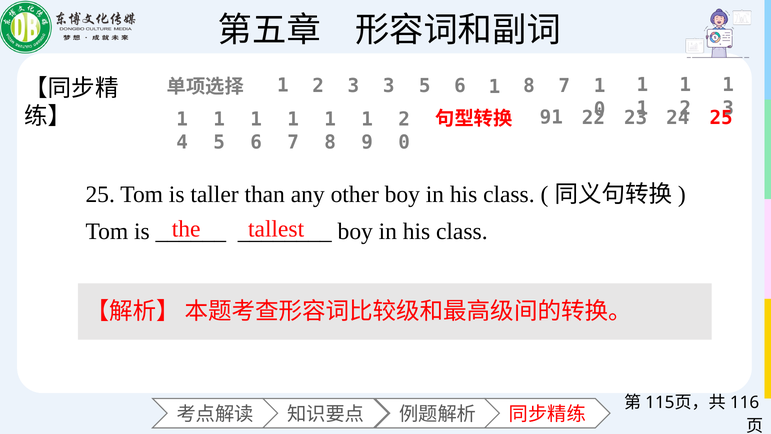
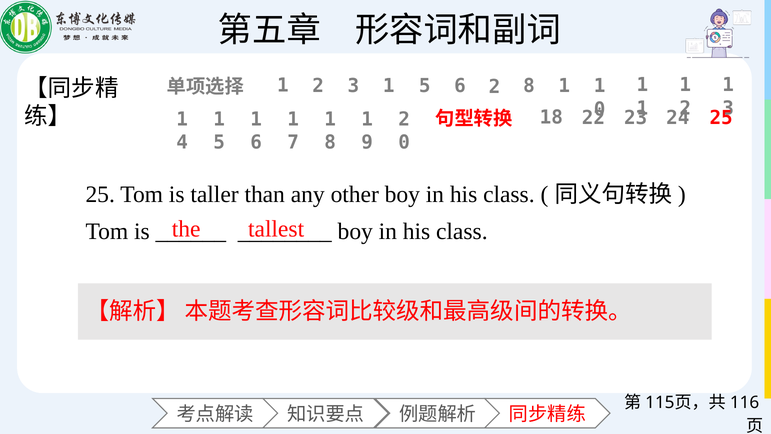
2 3 3: 3 -> 1 (389, 86)
5 6 1: 1 -> 2 (494, 87)
7: 7 -> 1 (564, 86)
91: 91 -> 18 (551, 117)
